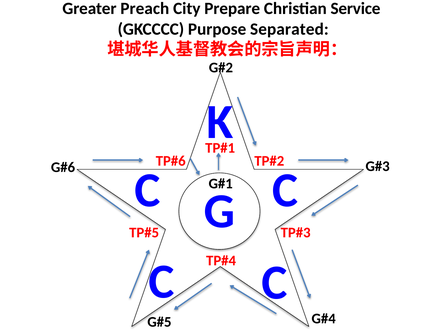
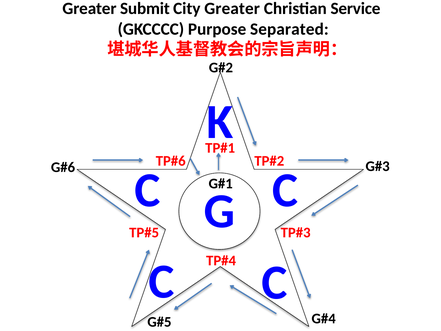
Preach: Preach -> Submit (145, 8)
City Prepare: Prepare -> Greater (232, 8)
